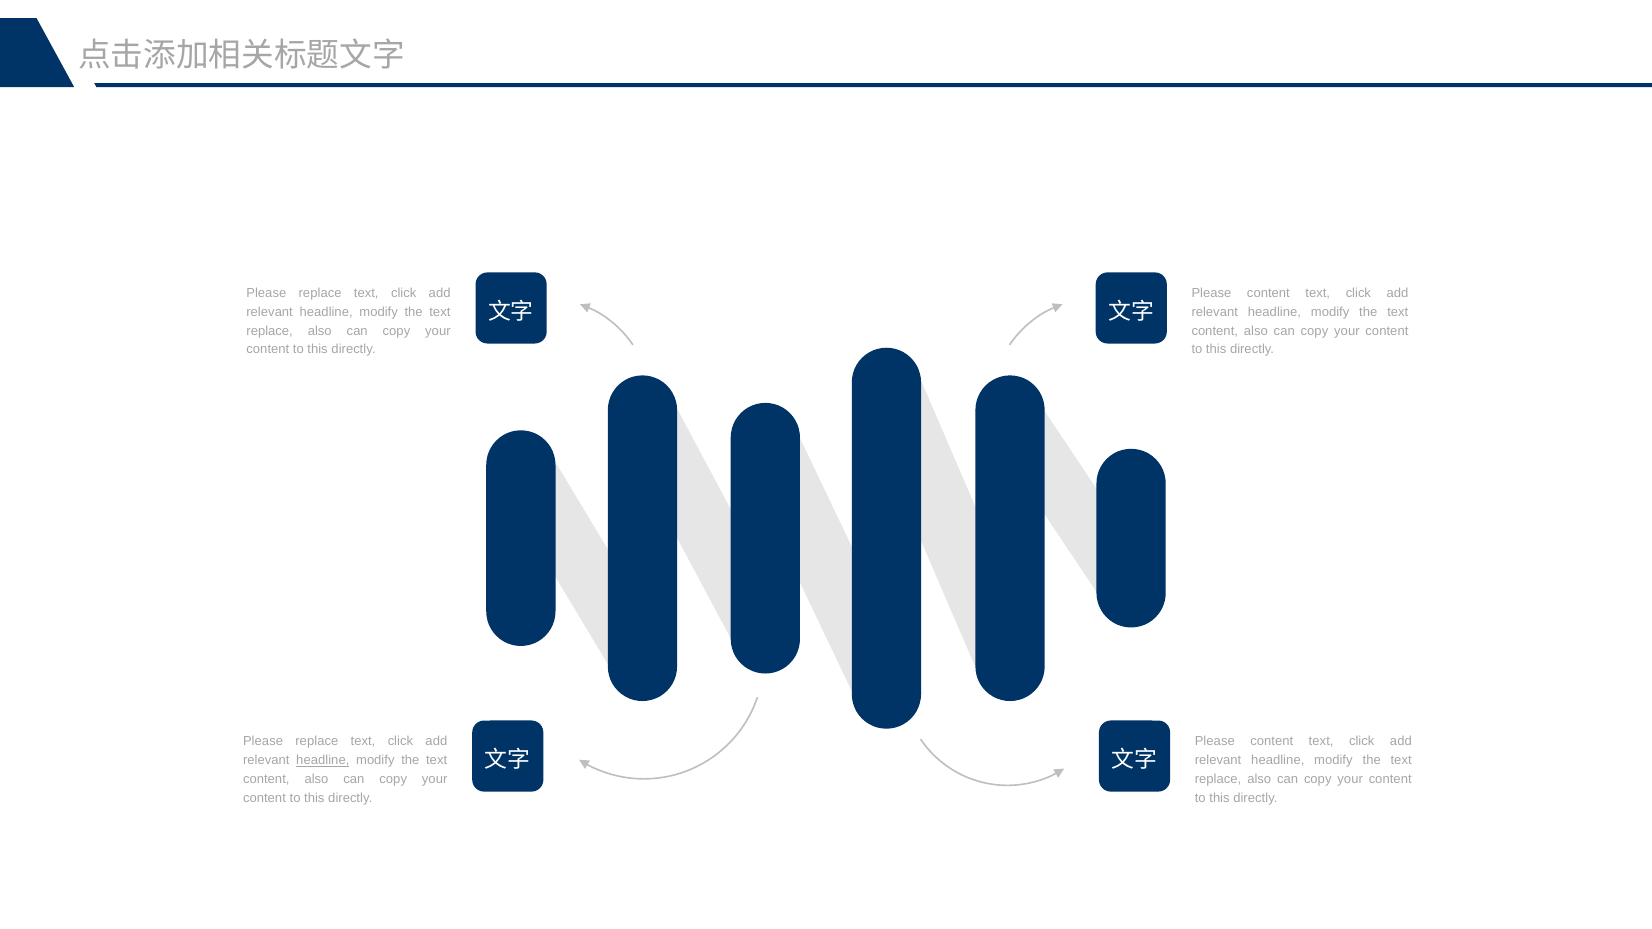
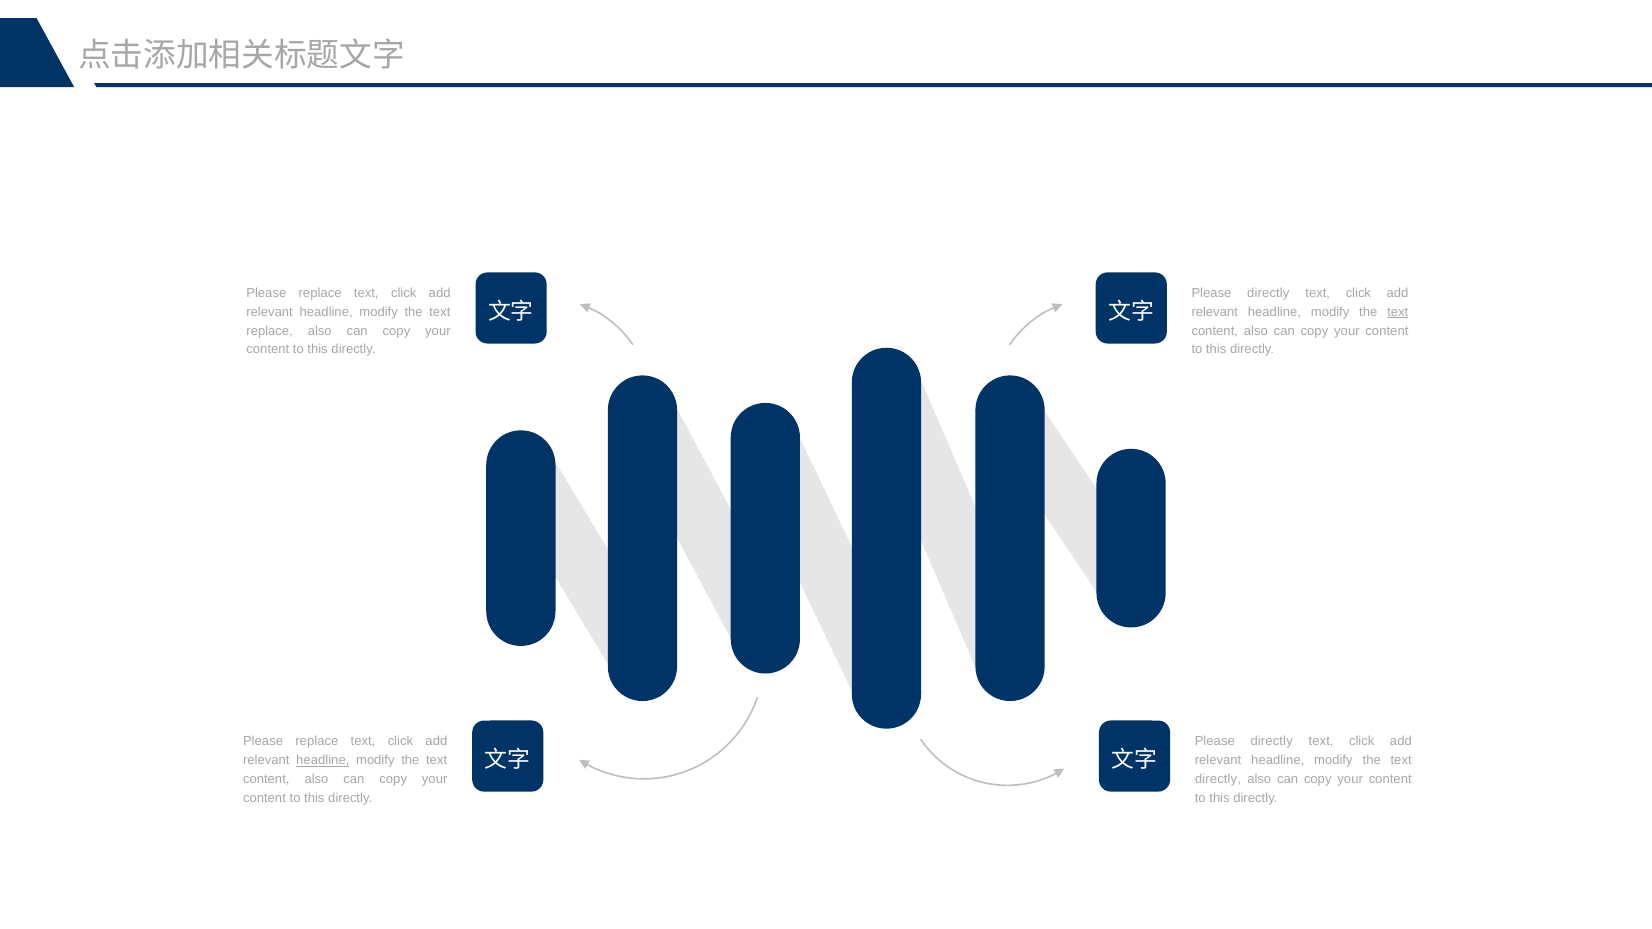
content: content -> directly (1268, 294)
text underline: none -> present (1398, 312)
content: content -> directly (1272, 742)
replace: replace -> directly (1218, 779)
